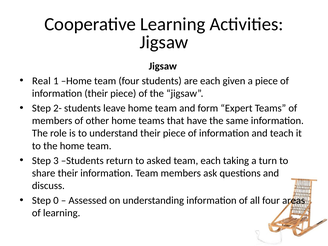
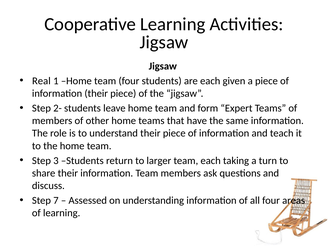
asked: asked -> larger (159, 161)
0: 0 -> 7 (56, 200)
